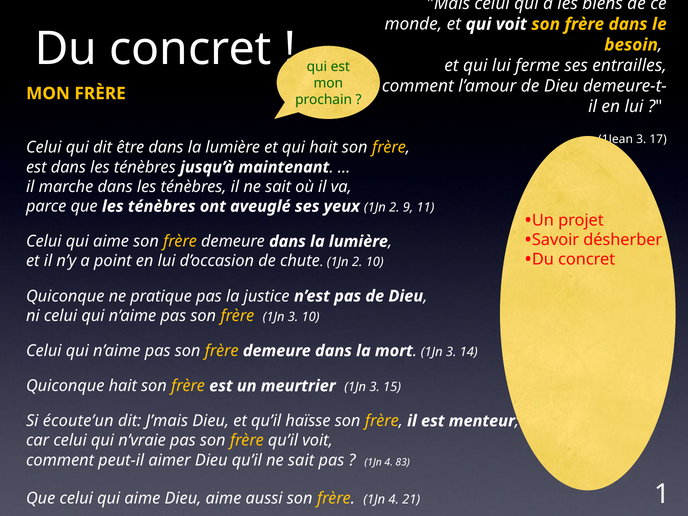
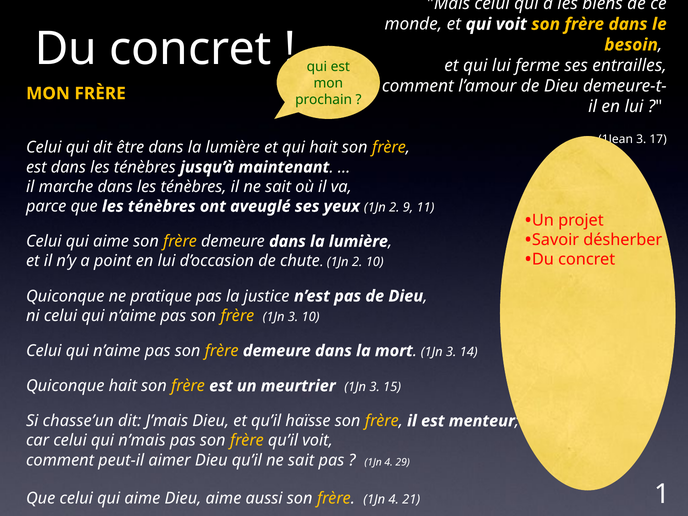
écoute’un: écoute’un -> chasse’un (78, 421)
n’vraie: n’vraie -> n’mais (142, 441)
83: 83 -> 29 (403, 462)
